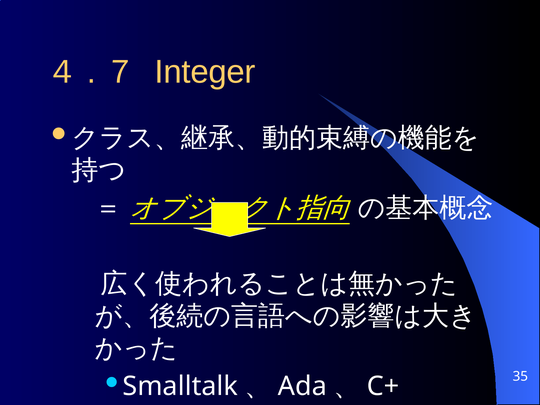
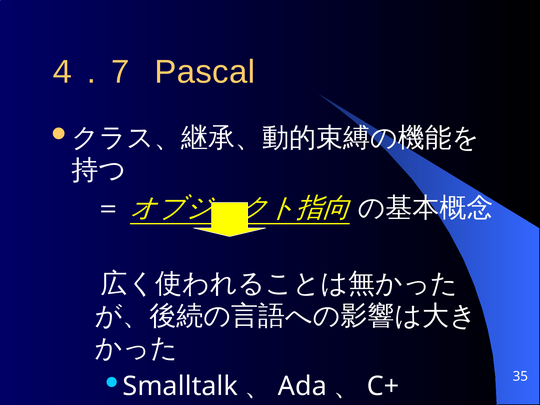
Integer: Integer -> Pascal (205, 72)
